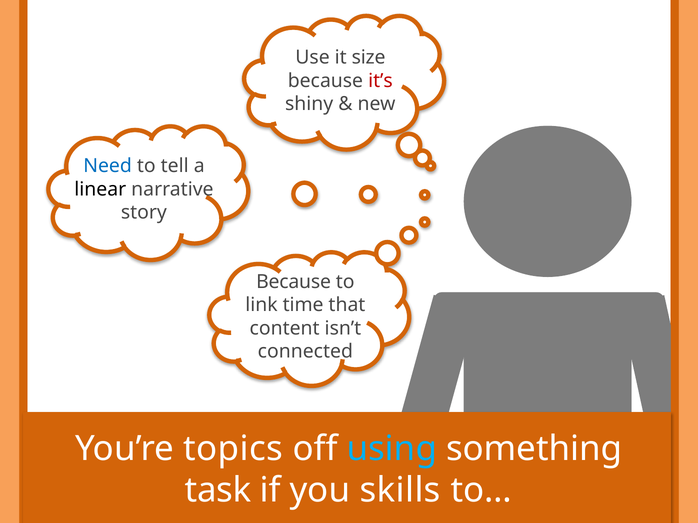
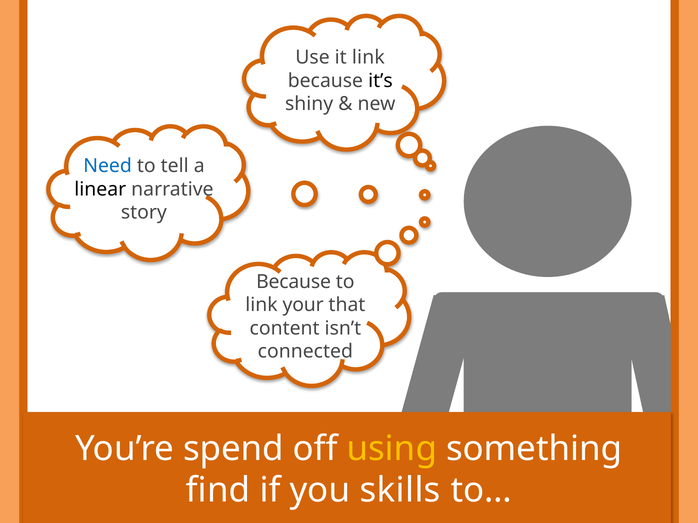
it size: size -> link (368, 58)
it’s colour: red -> black (380, 81)
time: time -> your (303, 305)
topics: topics -> spend (233, 449)
using colour: light blue -> yellow (392, 449)
task: task -> find (218, 491)
